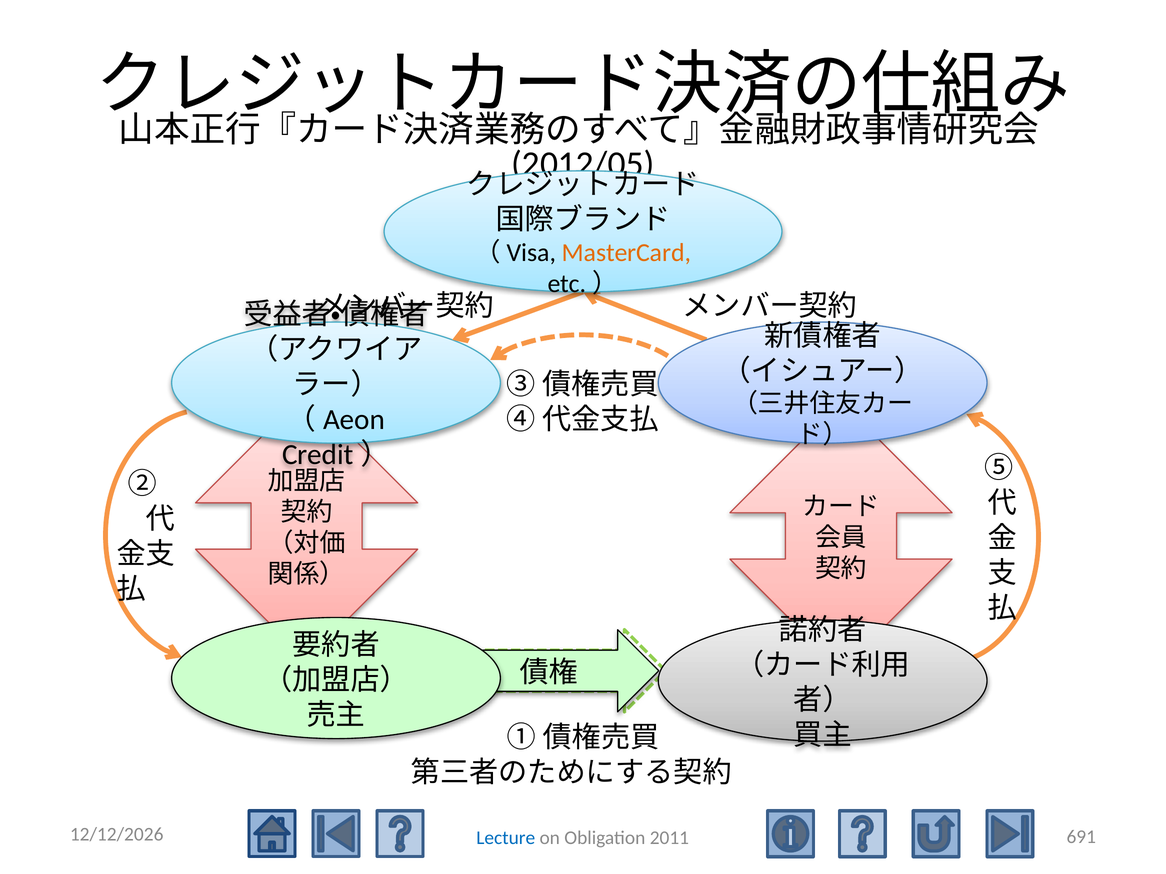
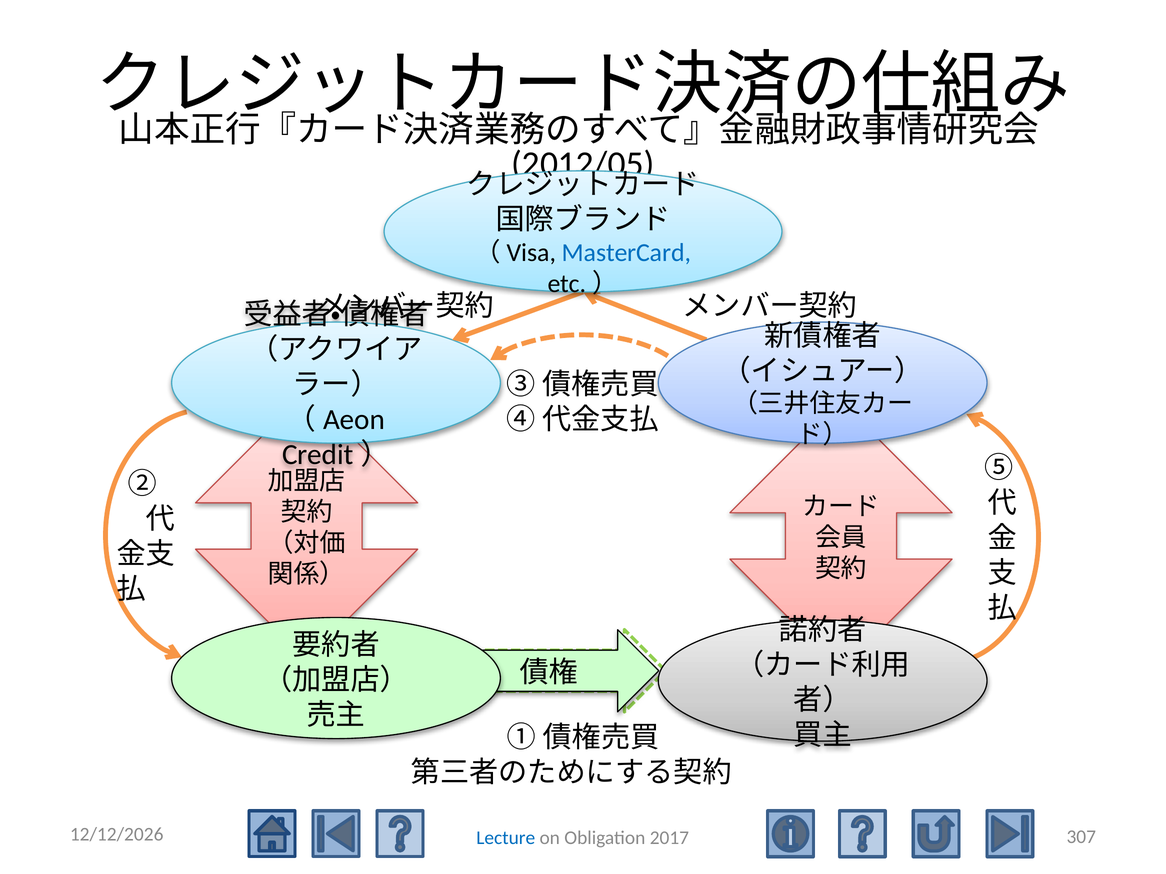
MasterCard colour: orange -> blue (626, 253)
691: 691 -> 307 (1081, 837)
2011: 2011 -> 2017 (669, 838)
